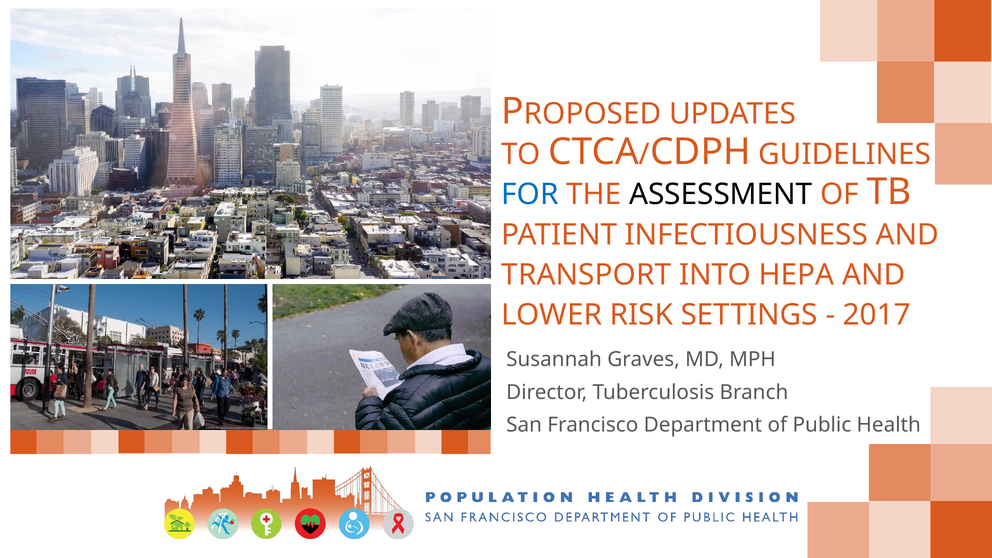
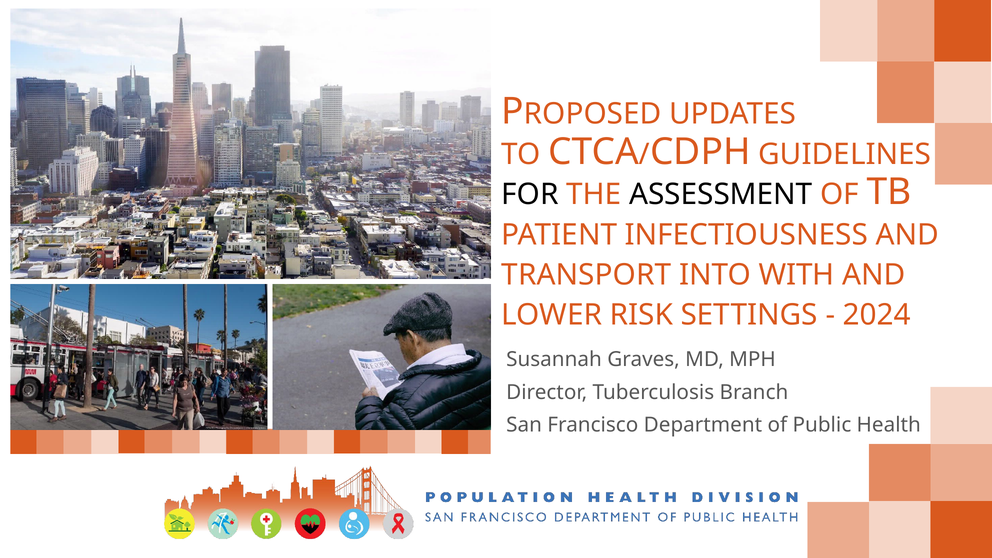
FOR colour: blue -> black (530, 195)
HEPA: HEPA -> WITH (797, 275)
2017: 2017 -> 2024 (877, 315)
